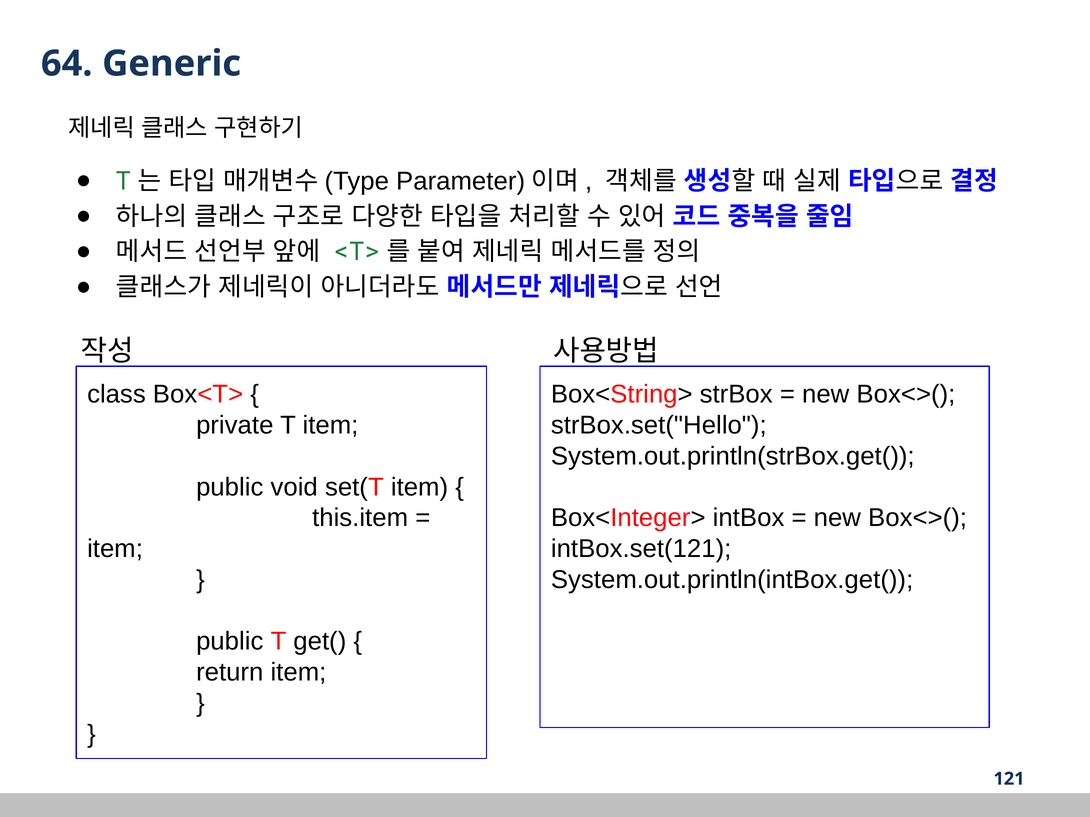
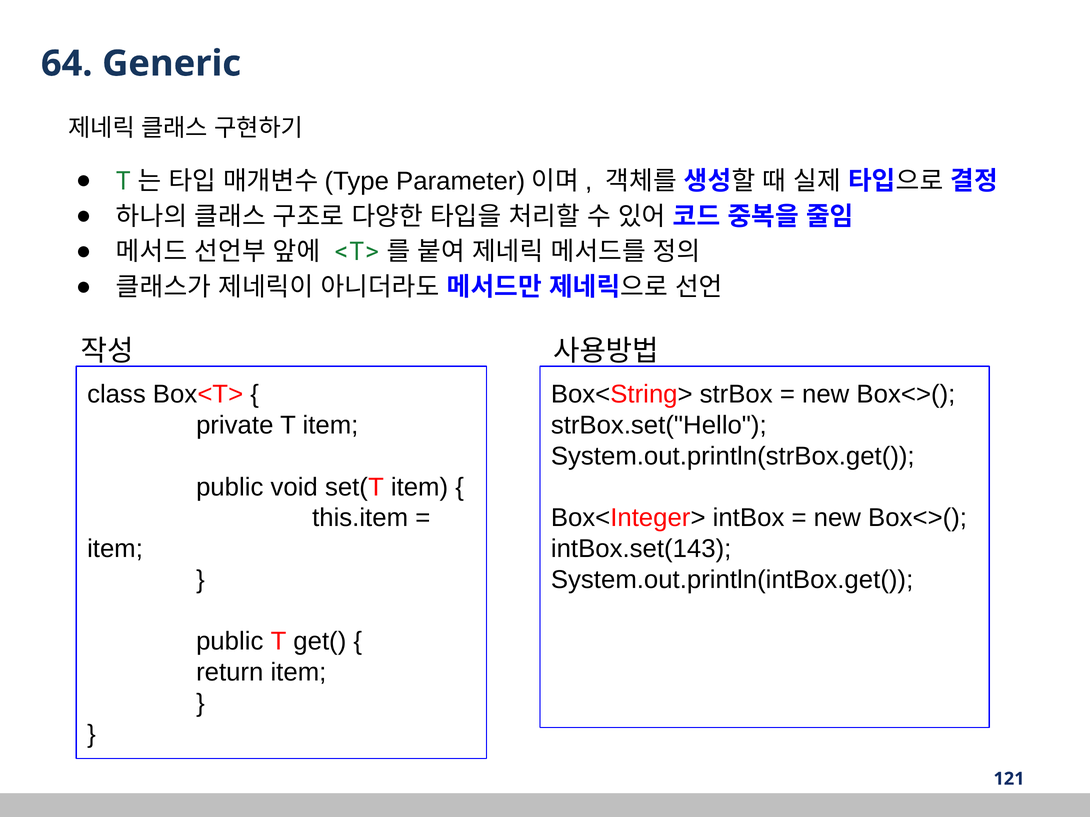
intBox.set(121: intBox.set(121 -> intBox.set(143 (641, 549)
